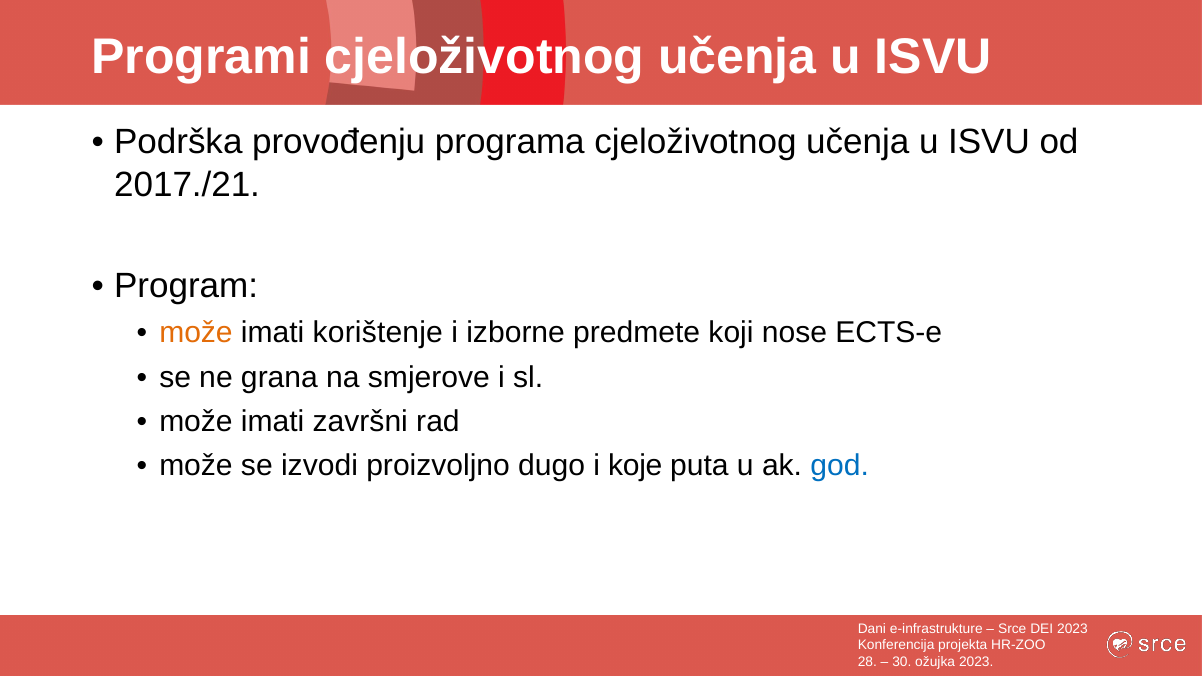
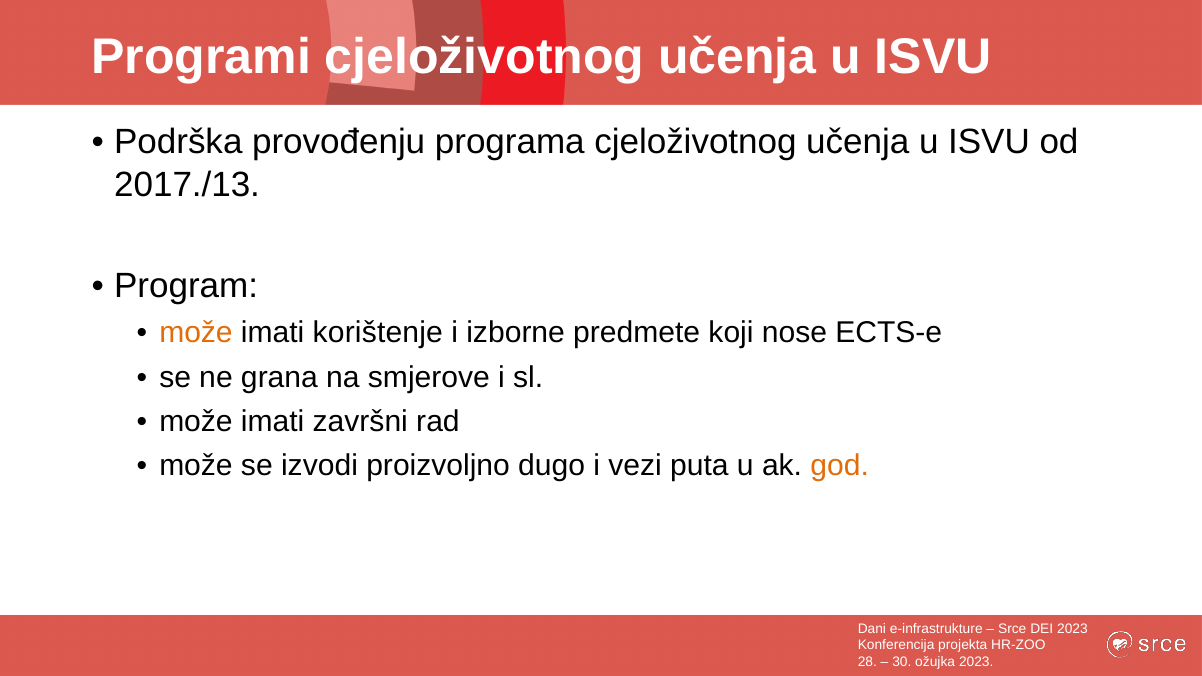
2017./21: 2017./21 -> 2017./13 (187, 185)
koje: koje -> vezi (635, 466)
god colour: blue -> orange (840, 466)
